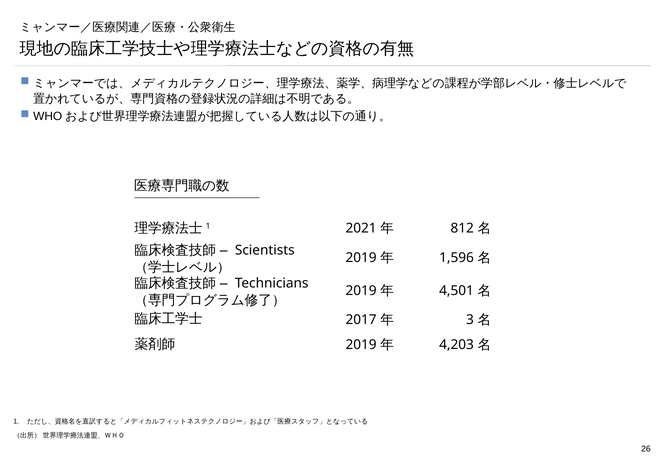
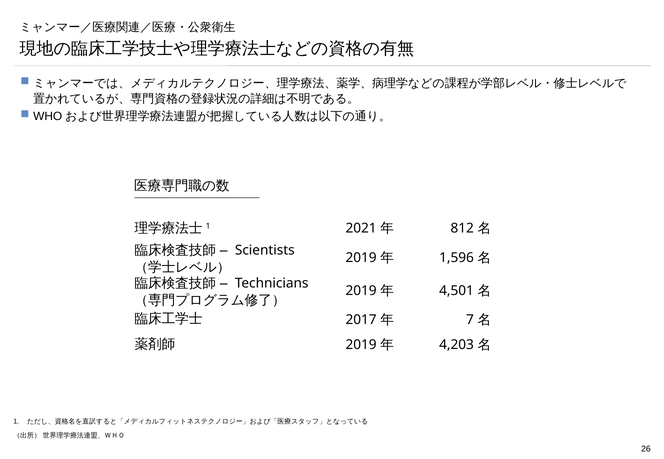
3: 3 -> 7 (470, 320)
